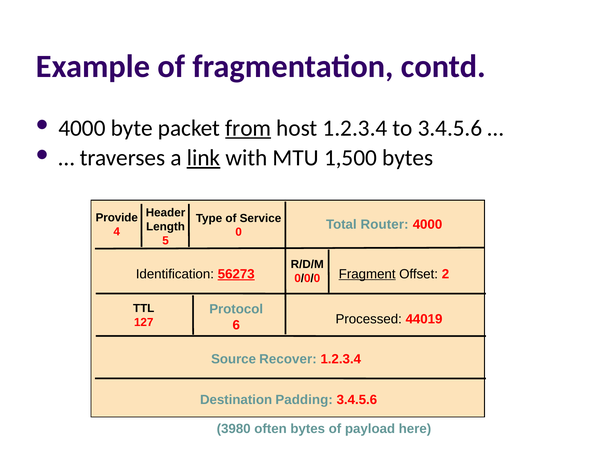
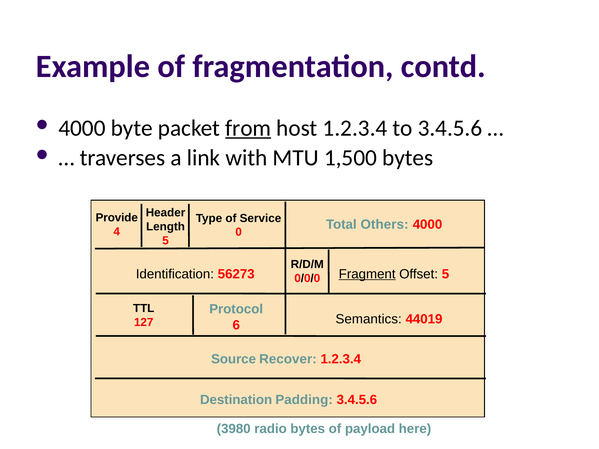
link underline: present -> none (203, 158)
Router: Router -> Others (385, 224)
56273 underline: present -> none (236, 274)
Offset 2: 2 -> 5 (445, 274)
Processed: Processed -> Semantics (369, 319)
often: often -> radio (271, 429)
